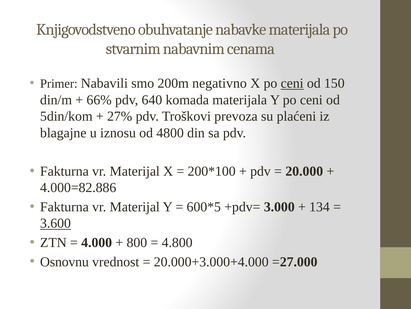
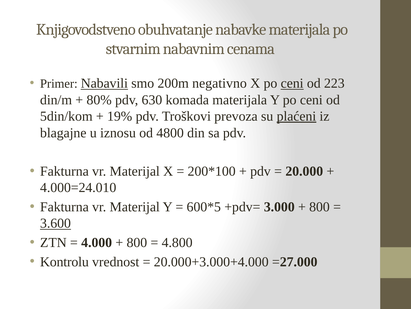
Nabavili underline: none -> present (104, 83)
150: 150 -> 223 (334, 83)
66%: 66% -> 80% (99, 100)
640: 640 -> 630 (152, 100)
27%: 27% -> 19% (120, 116)
plaćeni underline: none -> present (296, 116)
4.000=82.886: 4.000=82.886 -> 4.000=24.010 (78, 187)
134: 134 -> 800 (319, 206)
Osnovnu: Osnovnu -> Kontrolu (64, 261)
